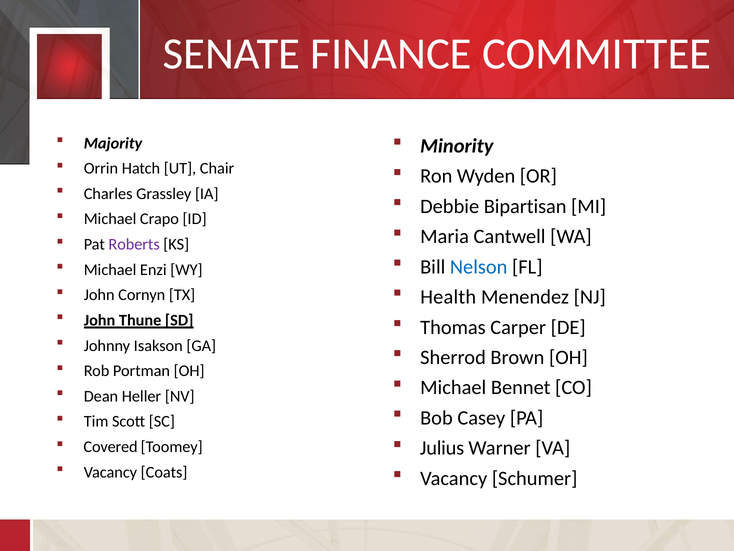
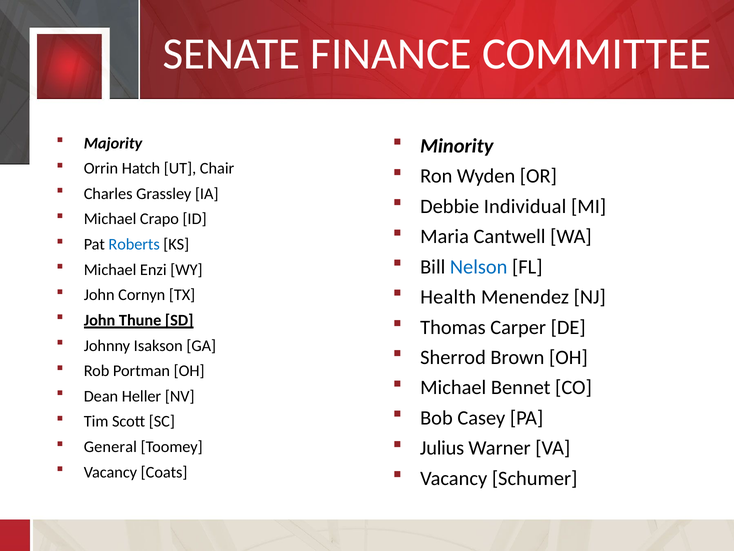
Bipartisan: Bipartisan -> Individual (525, 206)
Roberts colour: purple -> blue (134, 244)
Covered: Covered -> General (110, 446)
